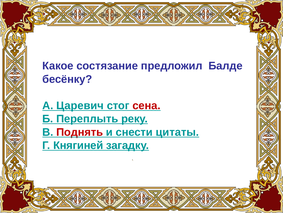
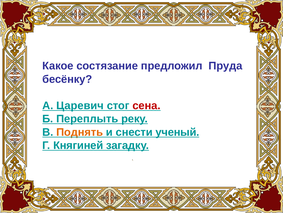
Балде: Балде -> Пруда (225, 66)
Поднять colour: red -> orange (80, 132)
цитаты: цитаты -> ученый (177, 132)
